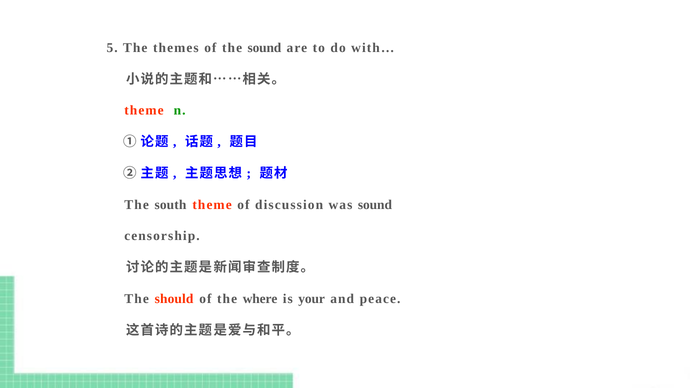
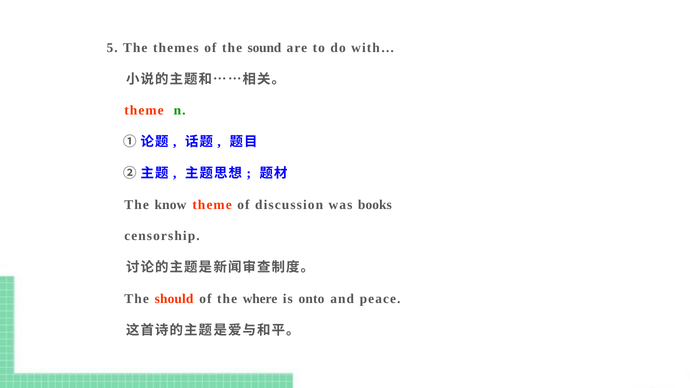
south: south -> know (170, 205)
was sound: sound -> books (375, 205)
your: your -> onto (312, 299)
